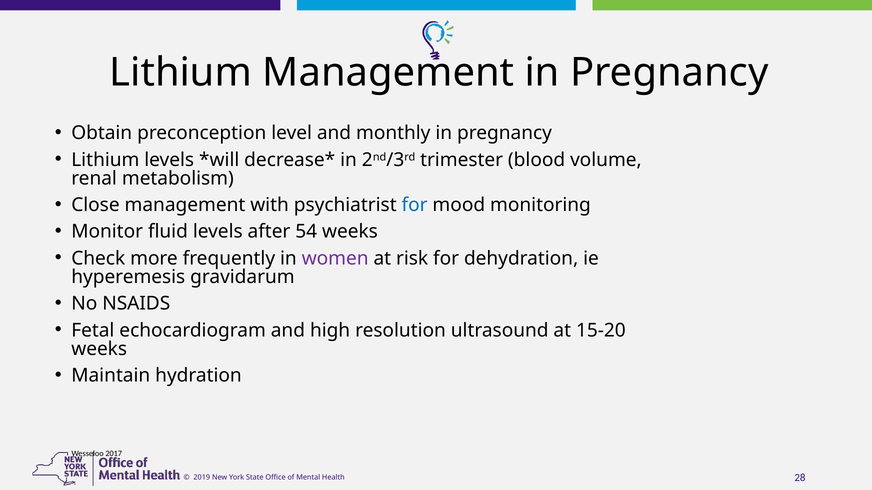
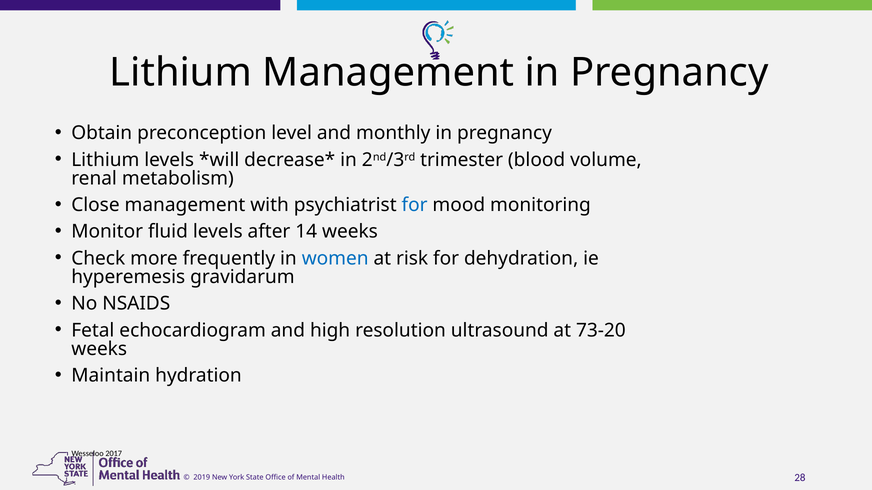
54: 54 -> 14 (306, 232)
women colour: purple -> blue (335, 259)
15-20: 15-20 -> 73-20 (601, 331)
